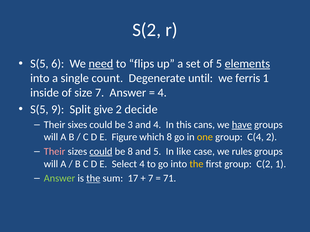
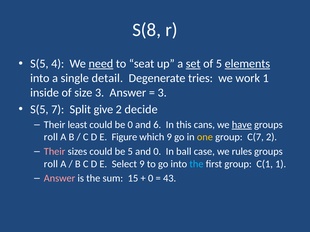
S(2: S(2 -> S(8 (147, 30)
6: 6 -> 4 (58, 64)
flips: flips -> seat (142, 64)
set underline: none -> present (193, 64)
count: count -> detail (107, 78)
until: until -> tries (201, 78)
ferris: ferris -> work (248, 78)
size 7: 7 -> 3 (100, 93)
4: 4 -> 3 (162, 93)
9: 9 -> 7 (58, 110)
sixes: sixes -> least (77, 125)
be 3: 3 -> 0 (130, 125)
and 4: 4 -> 6 (157, 125)
will: will -> roll (51, 137)
which 8: 8 -> 9 (169, 137)
C(4: C(4 -> C(7 (255, 137)
could underline: present -> none (101, 152)
be 8: 8 -> 5 (130, 152)
and 5: 5 -> 0 (157, 152)
like: like -> ball (184, 152)
will: will -> roll (51, 164)
Select 4: 4 -> 9 (142, 164)
the colour: yellow -> light blue (196, 164)
C(2: C(2 -> C(1 (265, 164)
Answer colour: light green -> pink (60, 179)
the underline: present -> none (93, 179)
17: 17 -> 15 (133, 179)
7: 7 -> 0 (151, 179)
71: 71 -> 43 (170, 179)
